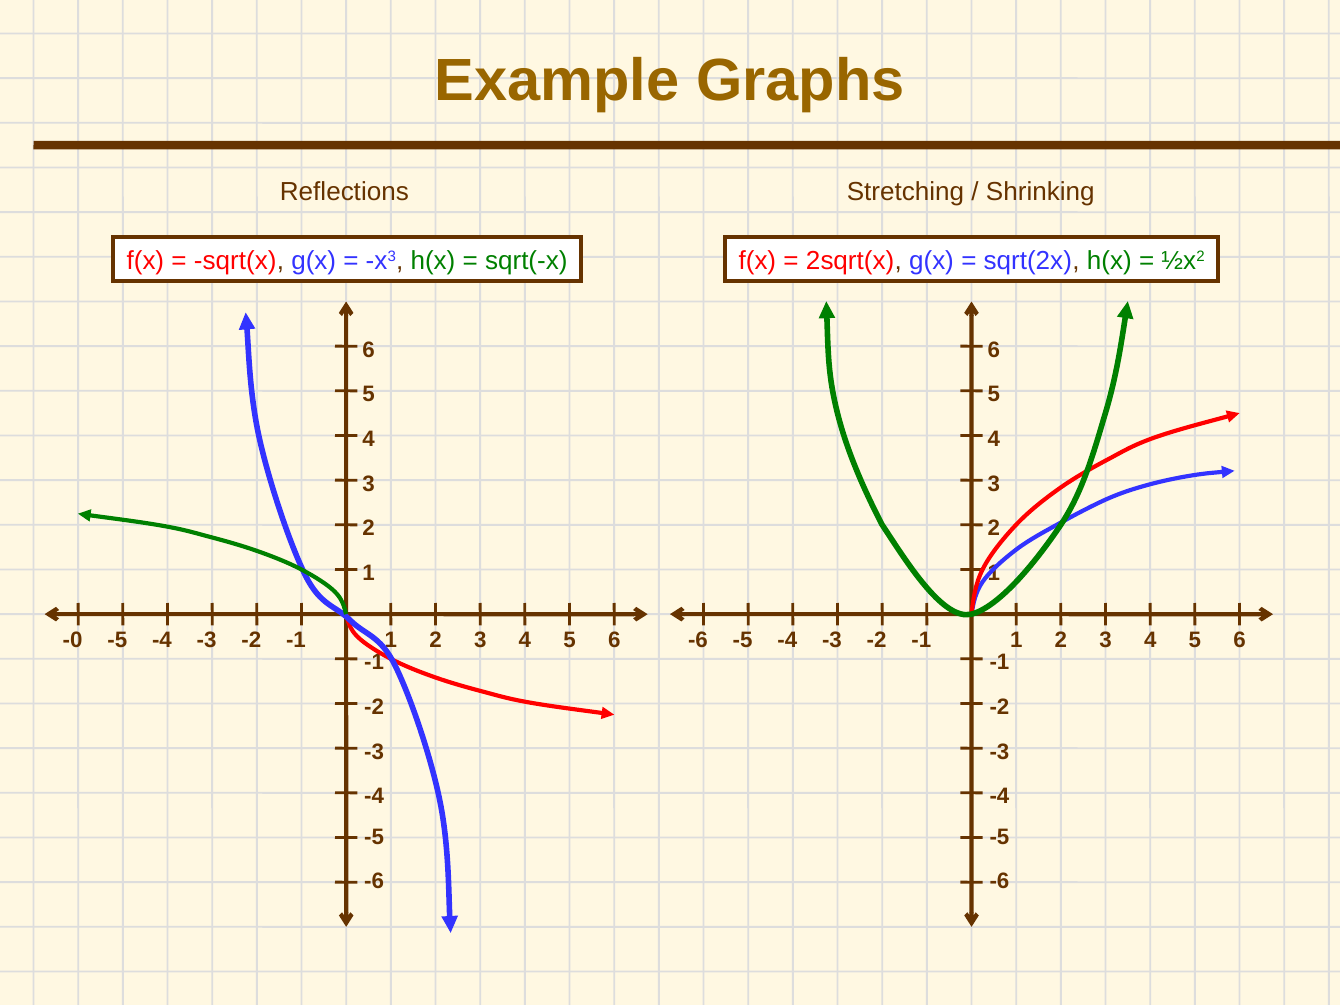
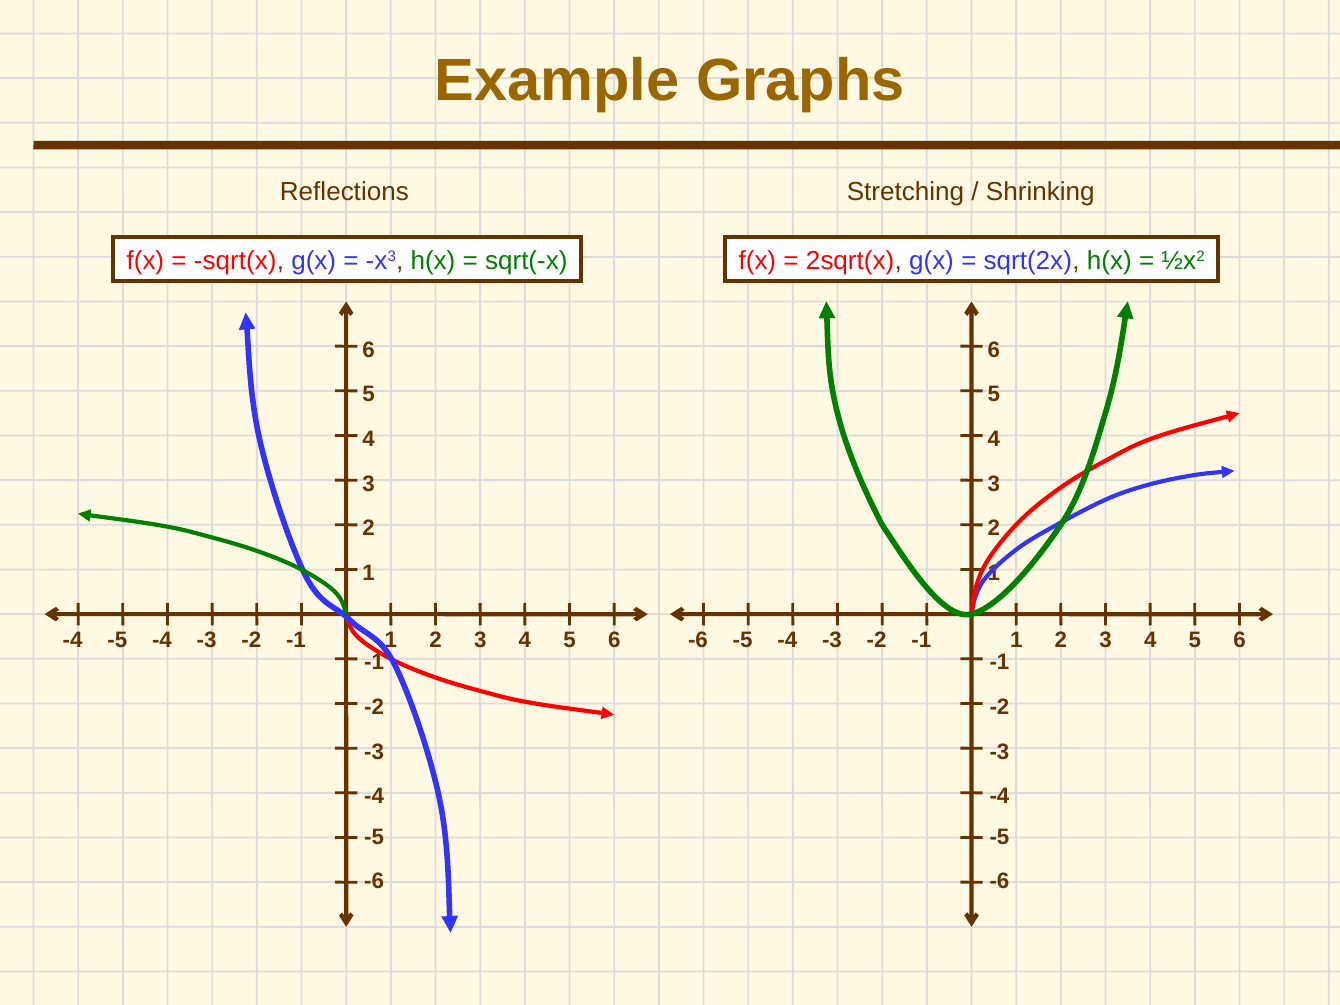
-0: -0 -> -4 (73, 640)
